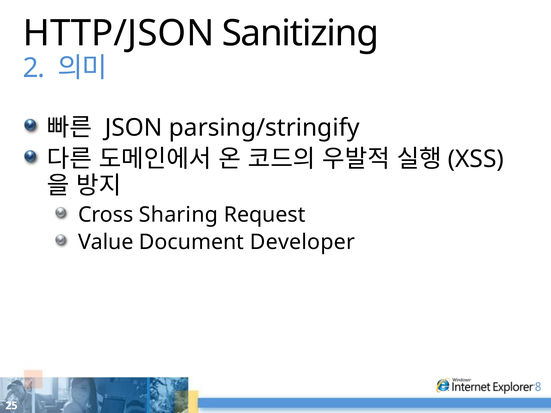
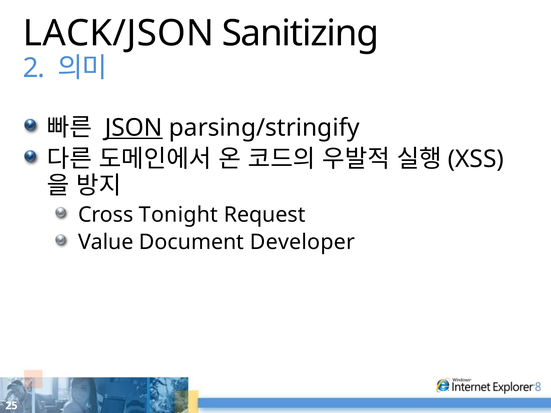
HTTP/JSON: HTTP/JSON -> LACK/JSON (119, 33)
JSON underline: none -> present (134, 128)
Sharing: Sharing -> Tonight (178, 215)
